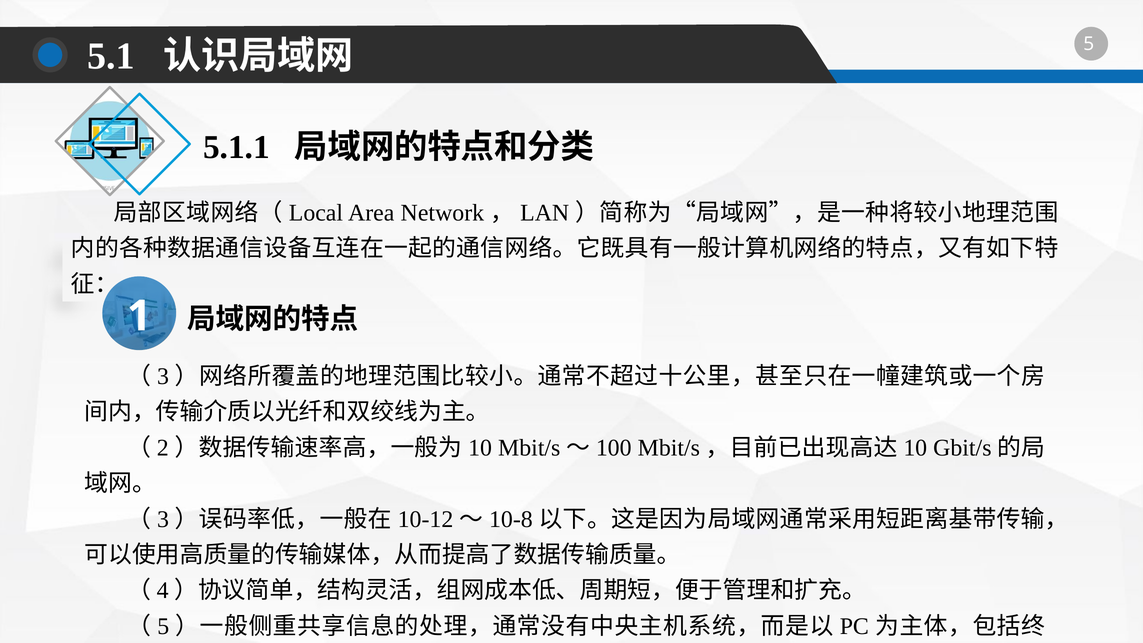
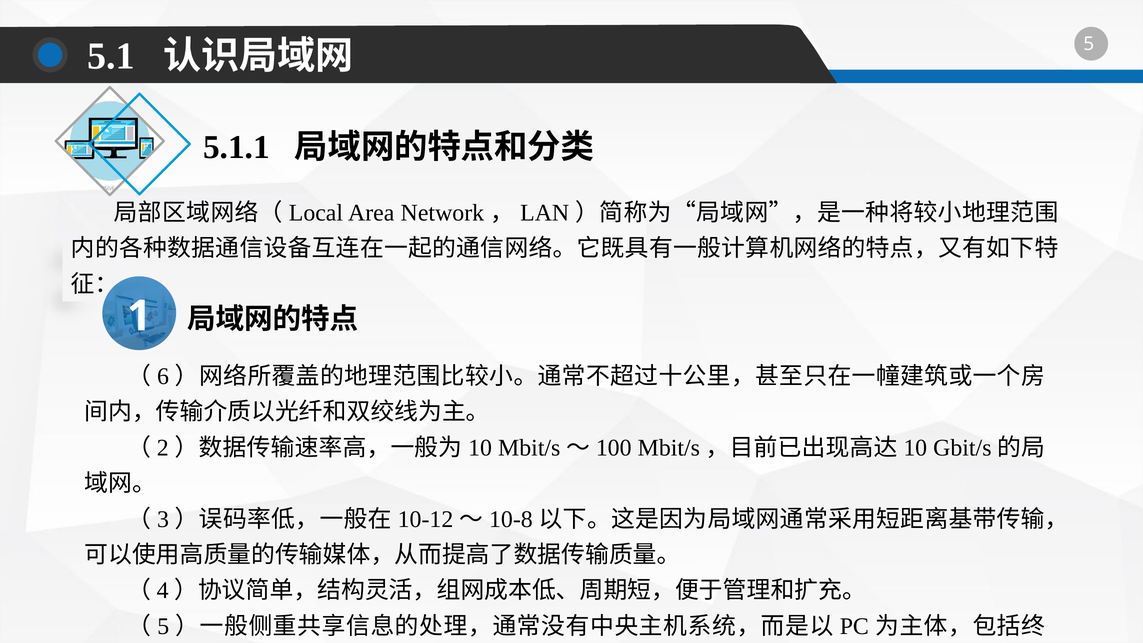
3: 3 -> 6 (163, 376)
